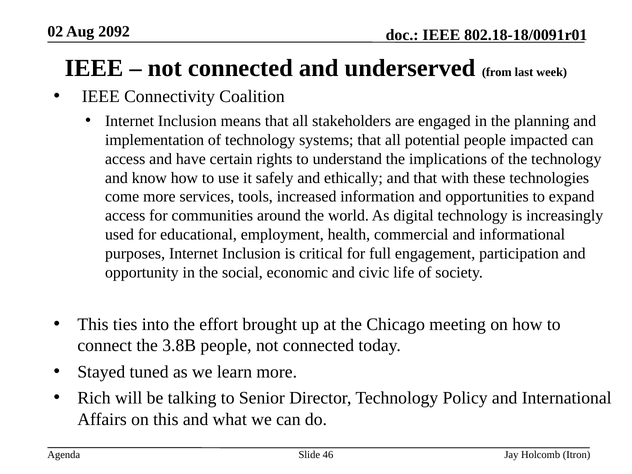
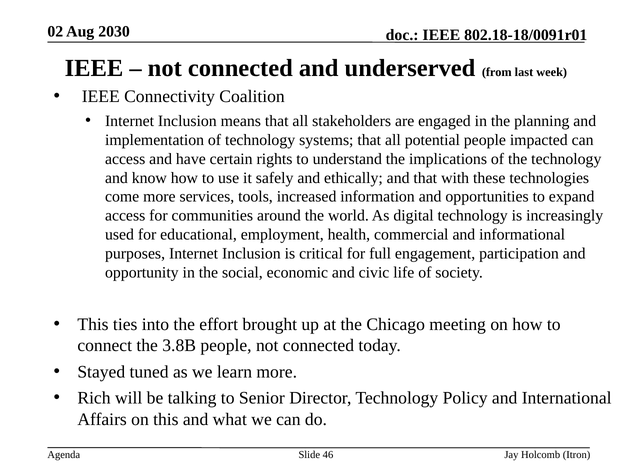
2092: 2092 -> 2030 (114, 32)
